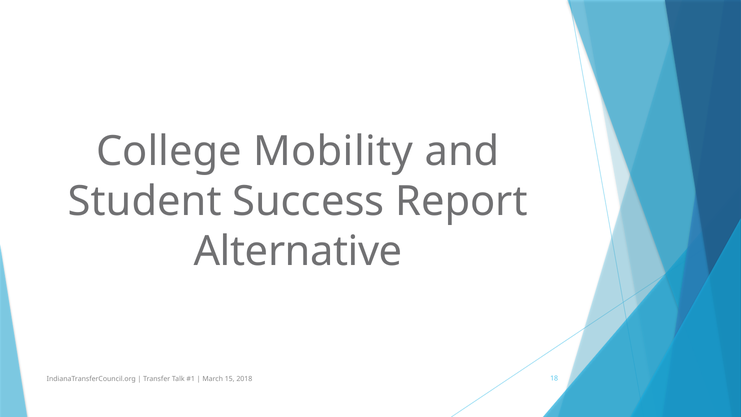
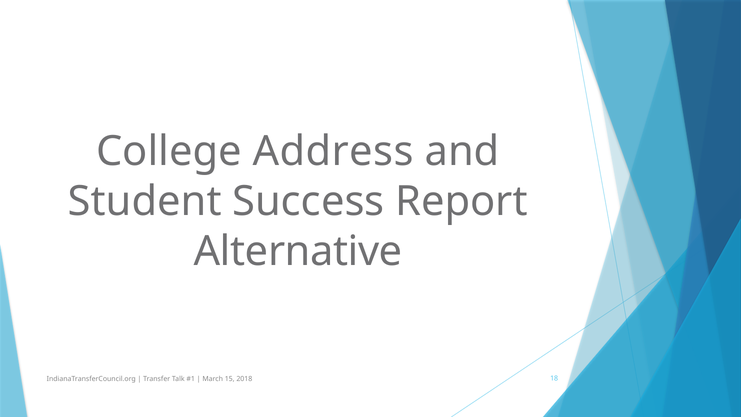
Mobility: Mobility -> Address (333, 151)
